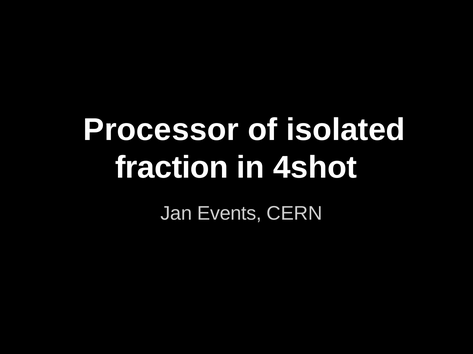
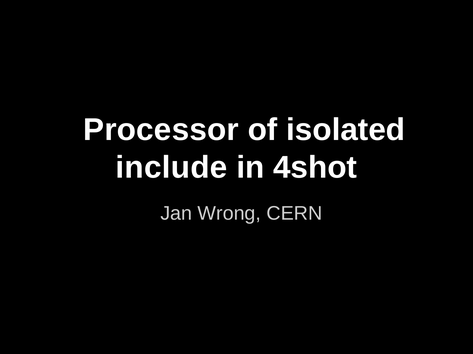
fraction: fraction -> include (172, 168)
Events: Events -> Wrong (229, 214)
